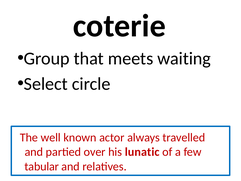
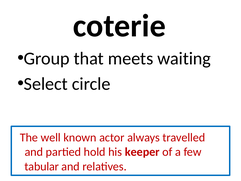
over: over -> hold (95, 152)
lunatic: lunatic -> keeper (142, 152)
